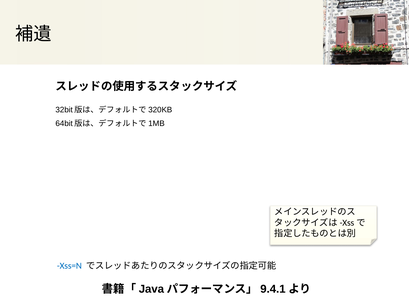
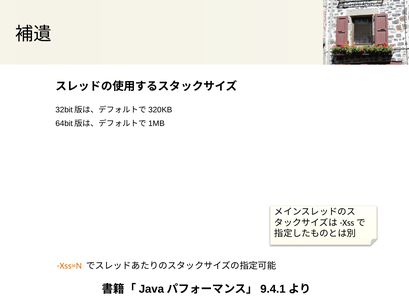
Xss=N colour: blue -> orange (69, 266)
